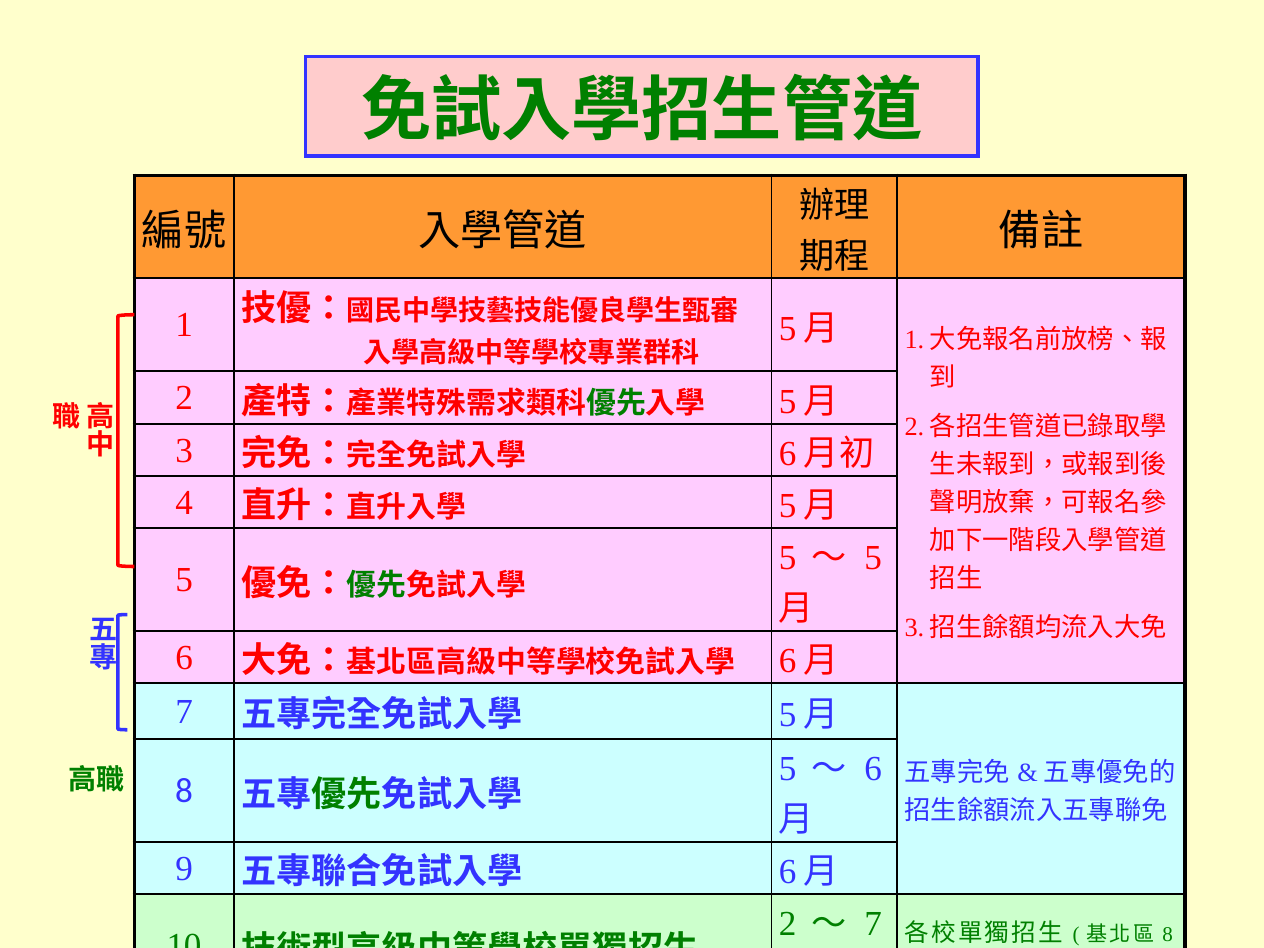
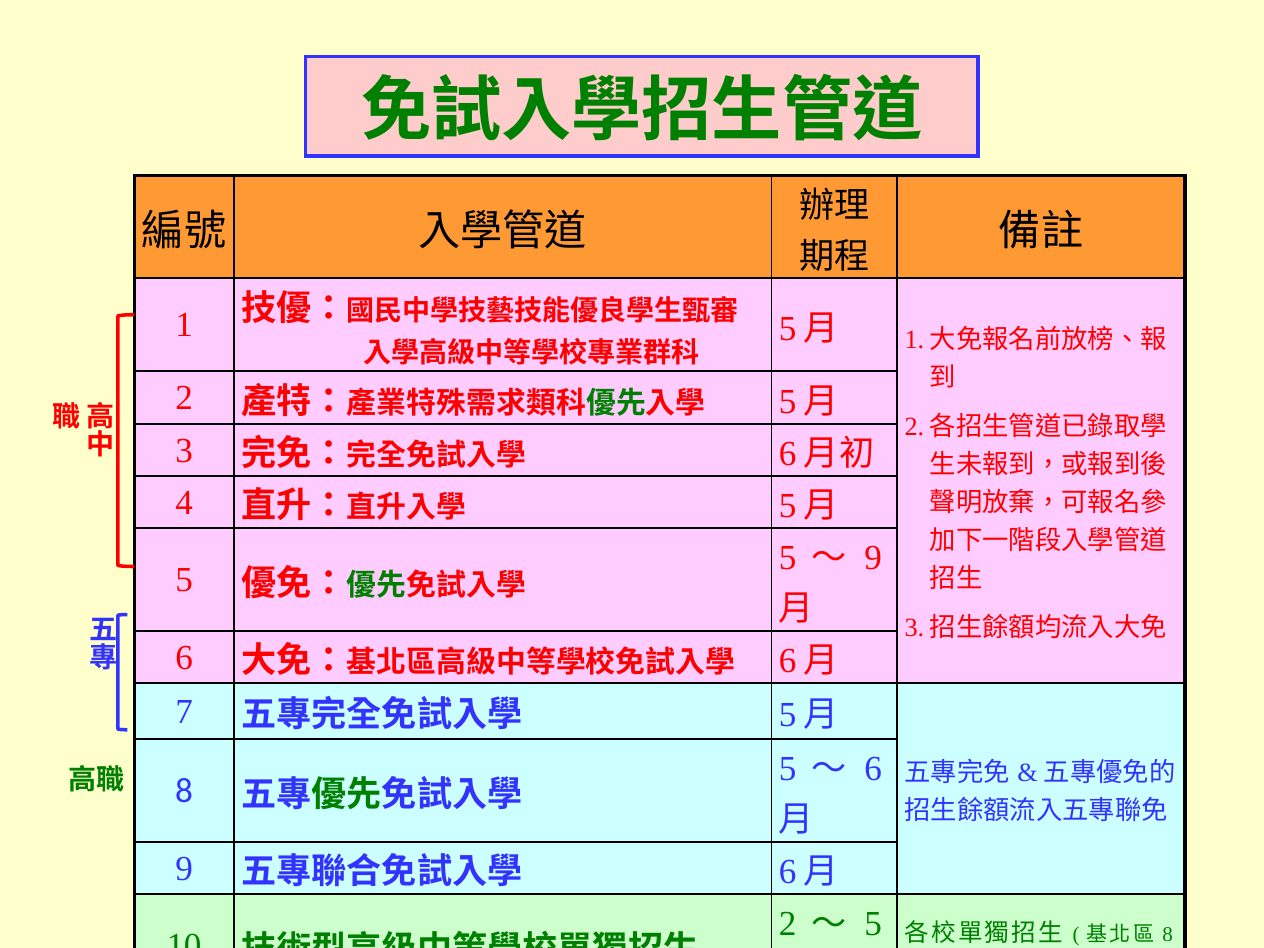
5: 5 -> 9 (873, 558)
7: 7 -> 5 (873, 924)
